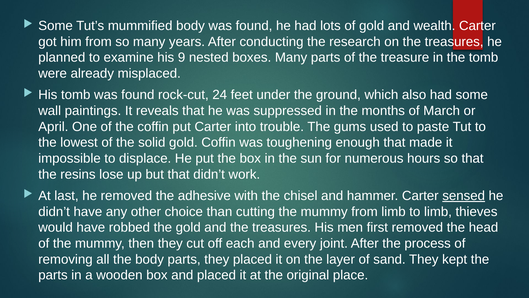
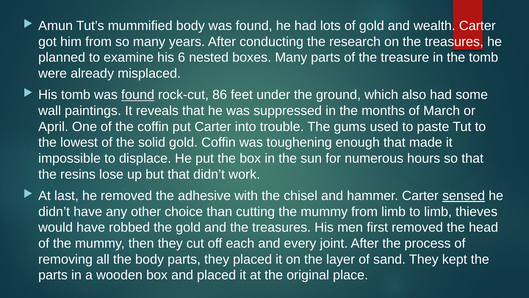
Some: Some -> Amun (56, 26)
9: 9 -> 6 (182, 57)
found underline: none -> present (138, 95)
24: 24 -> 86 (220, 95)
